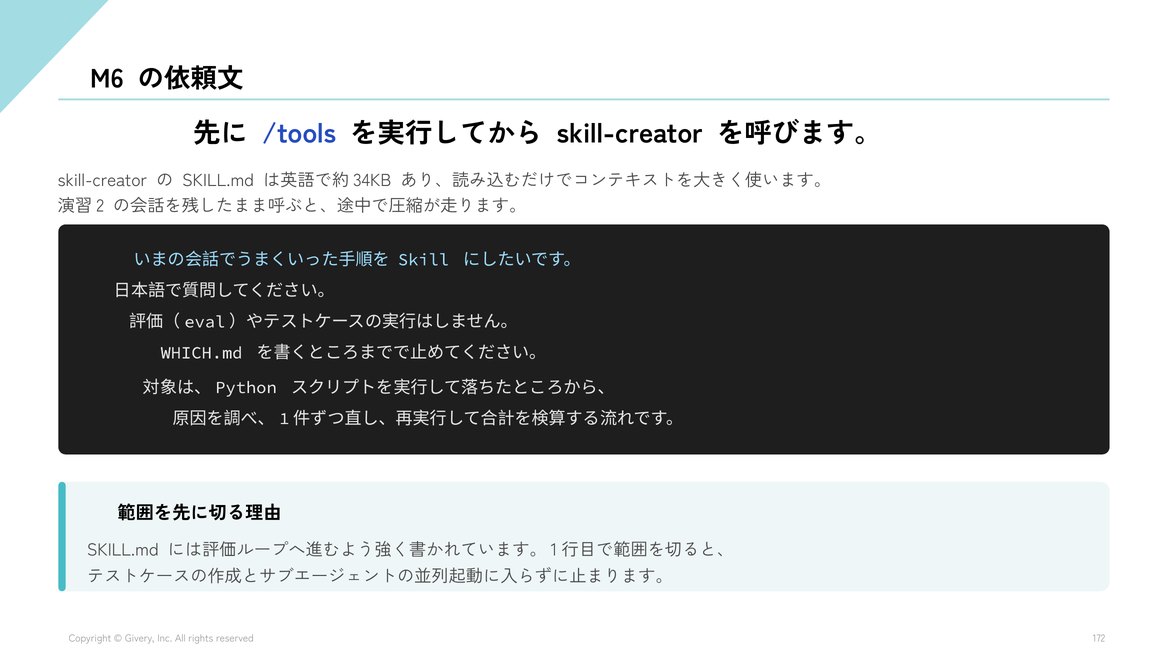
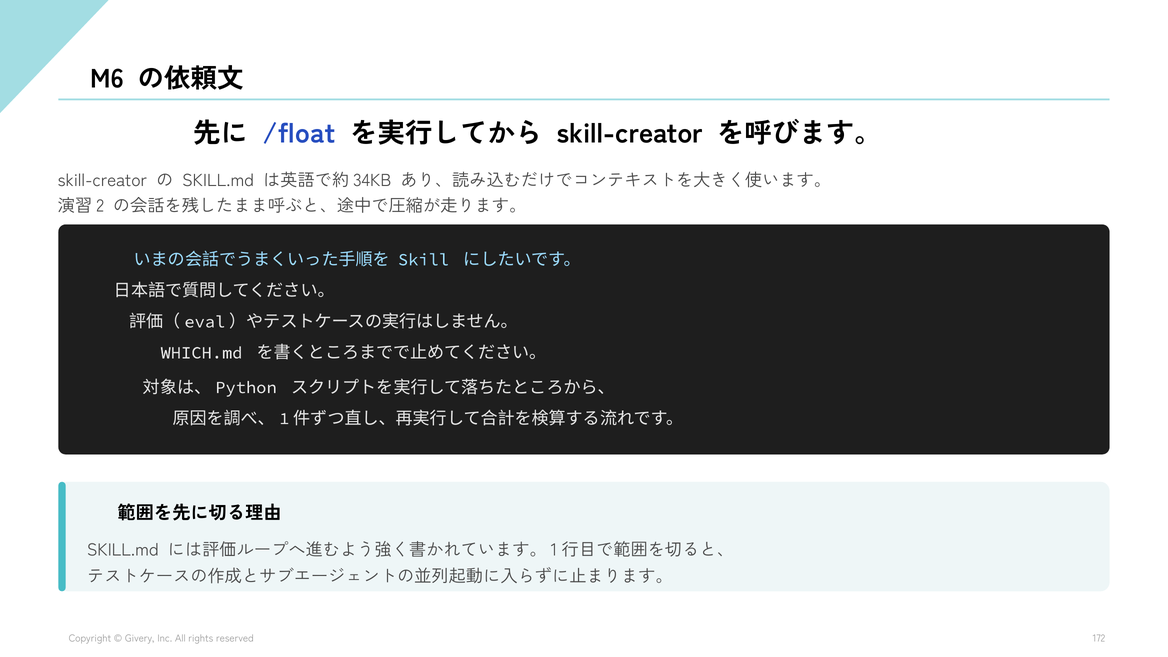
/tools: /tools -> /float (299, 134)
